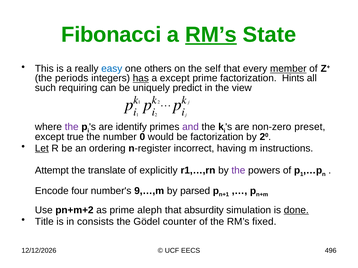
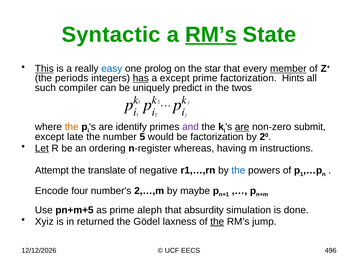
Fibonacci: Fibonacci -> Syntactic (111, 35)
This underline: none -> present (44, 69)
others: others -> prolog (158, 69)
self: self -> star (213, 69)
requiring: requiring -> compiler (78, 88)
view: view -> twos (242, 88)
the colour: purple -> orange (72, 127)
are underline: none -> present (242, 127)
preset: preset -> submit (310, 127)
true: true -> late (75, 137)
0: 0 -> 5 (142, 137)
incorrect: incorrect -> whereas (194, 149)
explicitly: explicitly -> negative (158, 171)
the colour: purple -> blue (238, 171)
9,…,m: 9,…,m -> 2,…,m (149, 191)
parsed: parsed -> maybe (195, 191)
pn+m+2: pn+m+2 -> pn+m+5 (74, 210)
done underline: present -> none (296, 210)
Title: Title -> Xyiz (44, 222)
consists: consists -> returned (95, 222)
counter: counter -> laxness (180, 222)
the underline: none -> present (217, 222)
fixed: fixed -> jump (264, 222)
